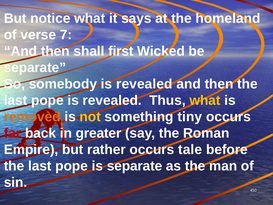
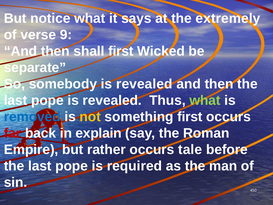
homeland: homeland -> extremely (228, 18)
7: 7 -> 9 (66, 35)
what colour: yellow -> light green (205, 100)
removed colour: orange -> blue (32, 117)
something tiny: tiny -> first (190, 117)
greater: greater -> explain (99, 133)
is separate: separate -> required (134, 166)
